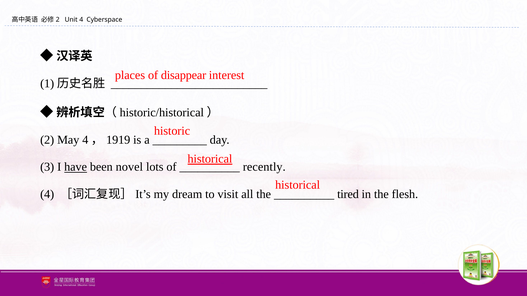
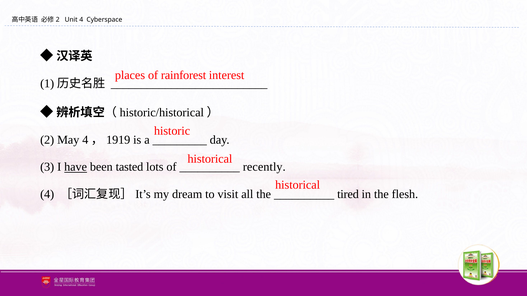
disappear: disappear -> rainforest (184, 75)
historical underline: present -> none (210, 159)
novel: novel -> tasted (129, 167)
